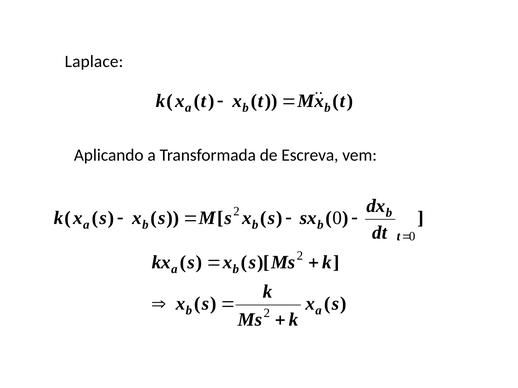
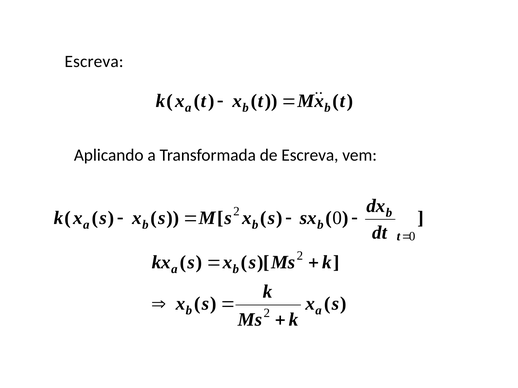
Laplace: Laplace -> Escreva (94, 61)
